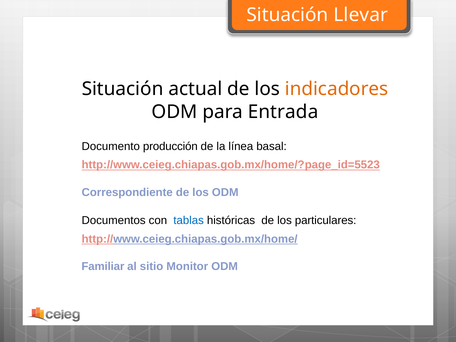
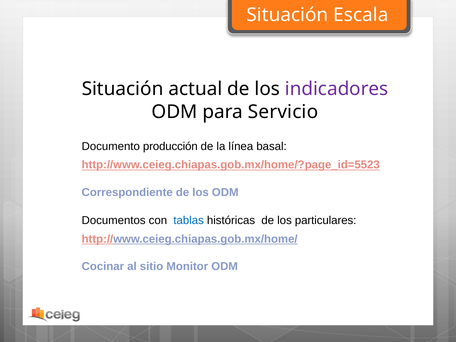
Llevar: Llevar -> Escala (361, 15)
indicadores colour: orange -> purple (337, 89)
Entrada: Entrada -> Servicio (283, 112)
Familiar: Familiar -> Cocinar (103, 266)
